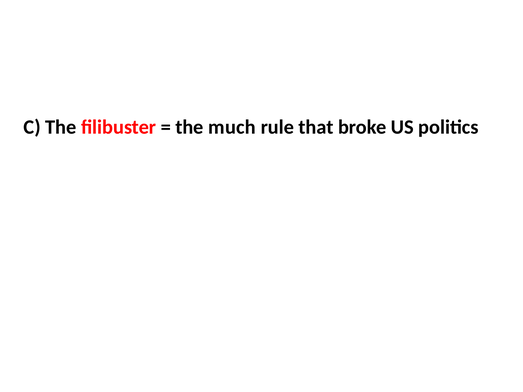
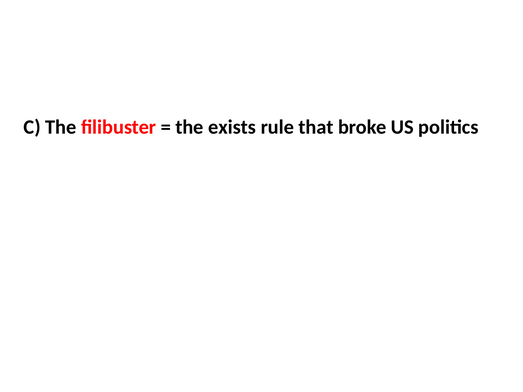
much: much -> exists (232, 127)
